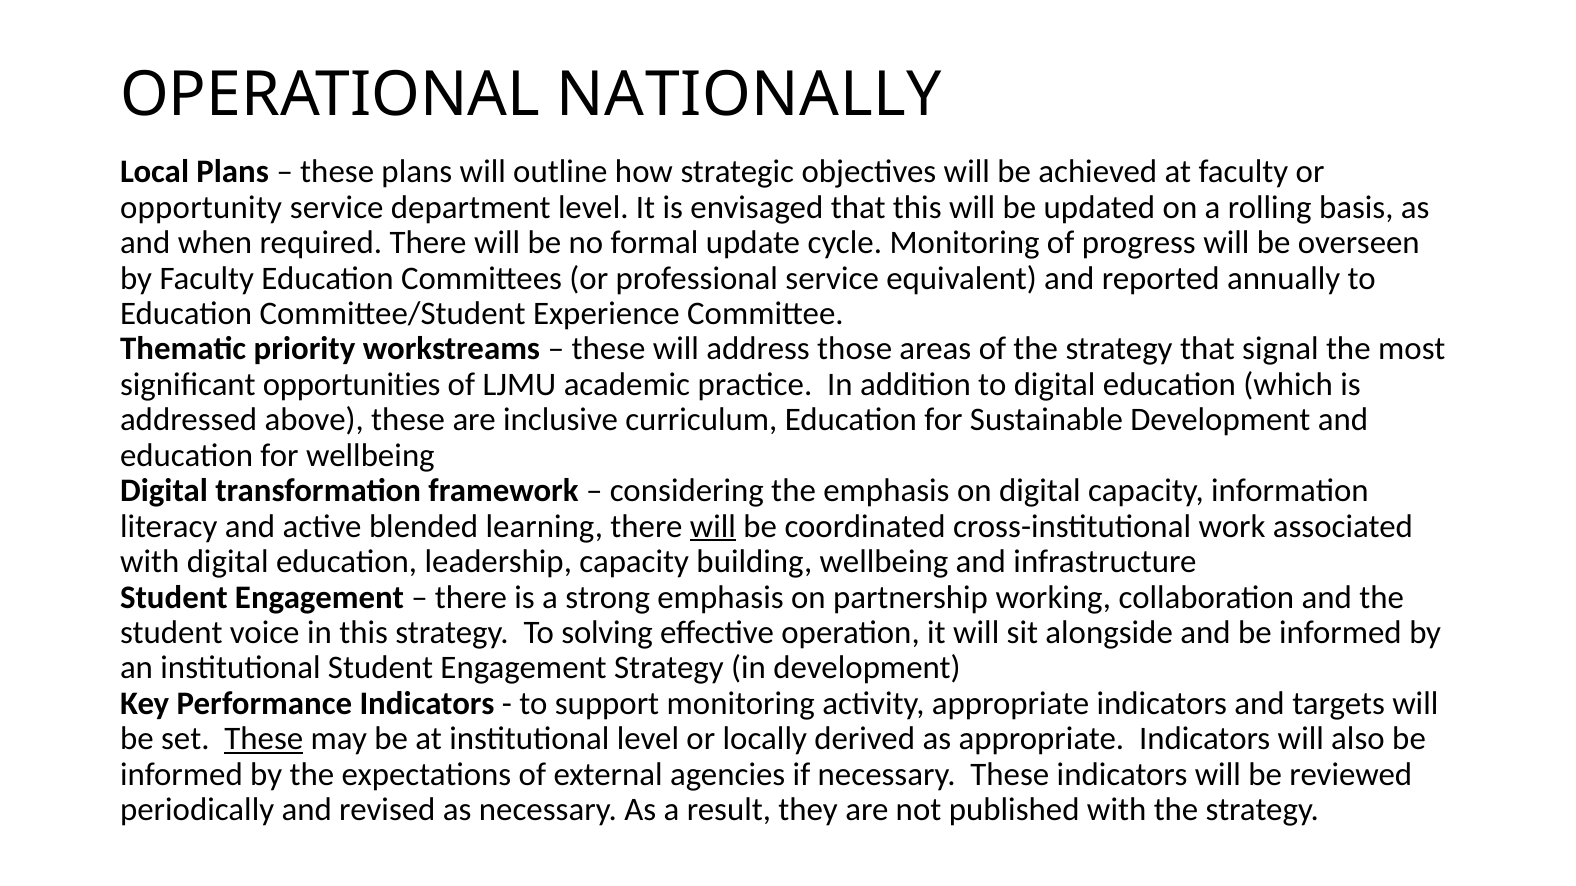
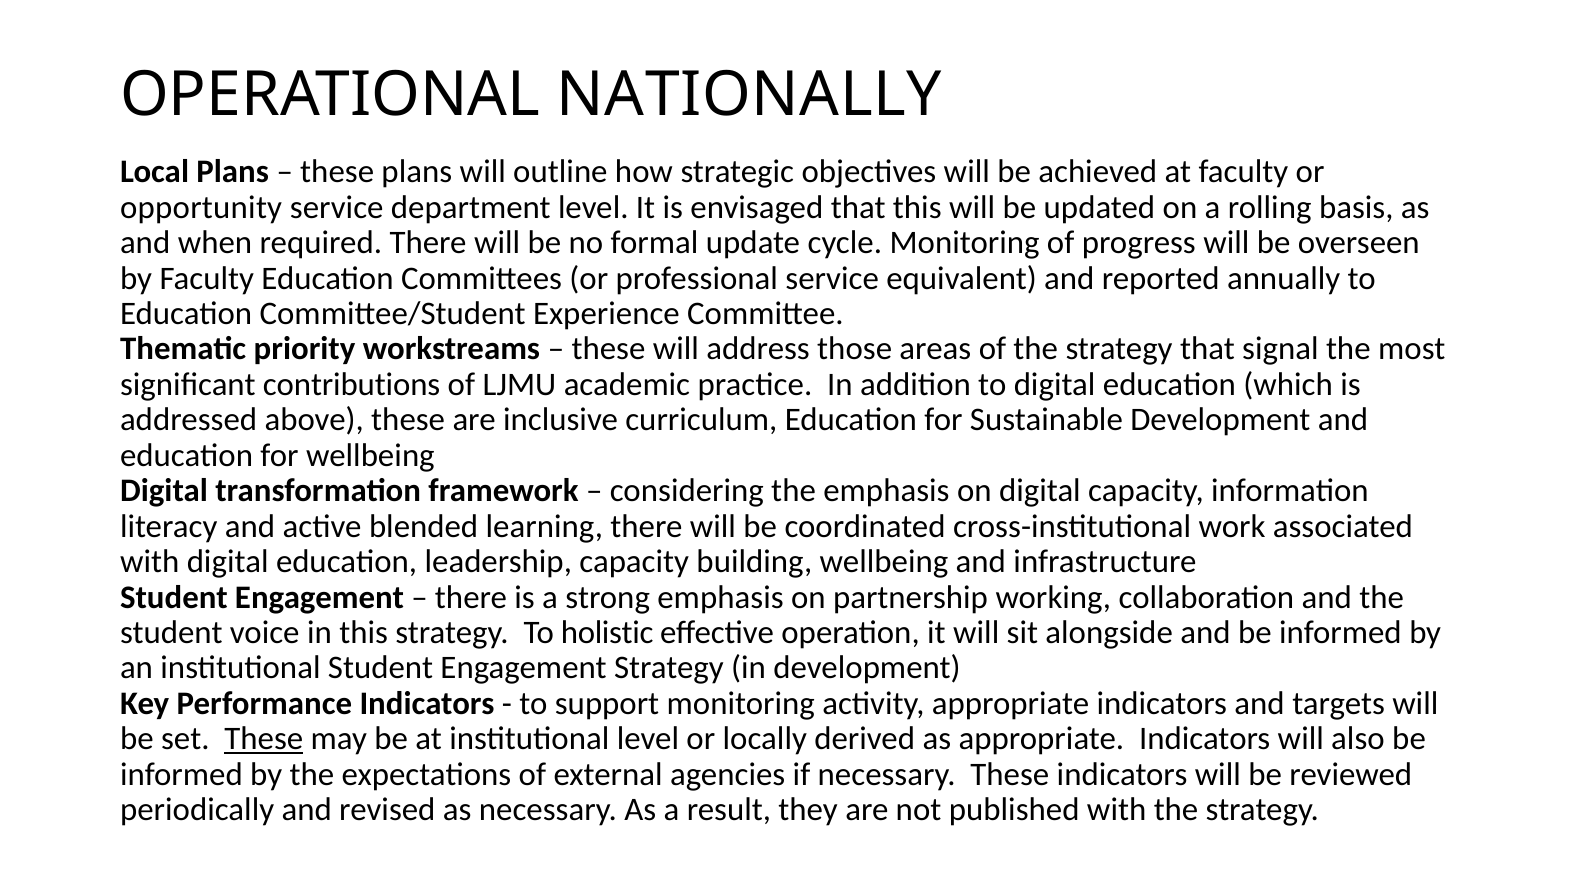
opportunities: opportunities -> contributions (352, 385)
will underline: present -> none (713, 527)
solving: solving -> holistic (607, 633)
